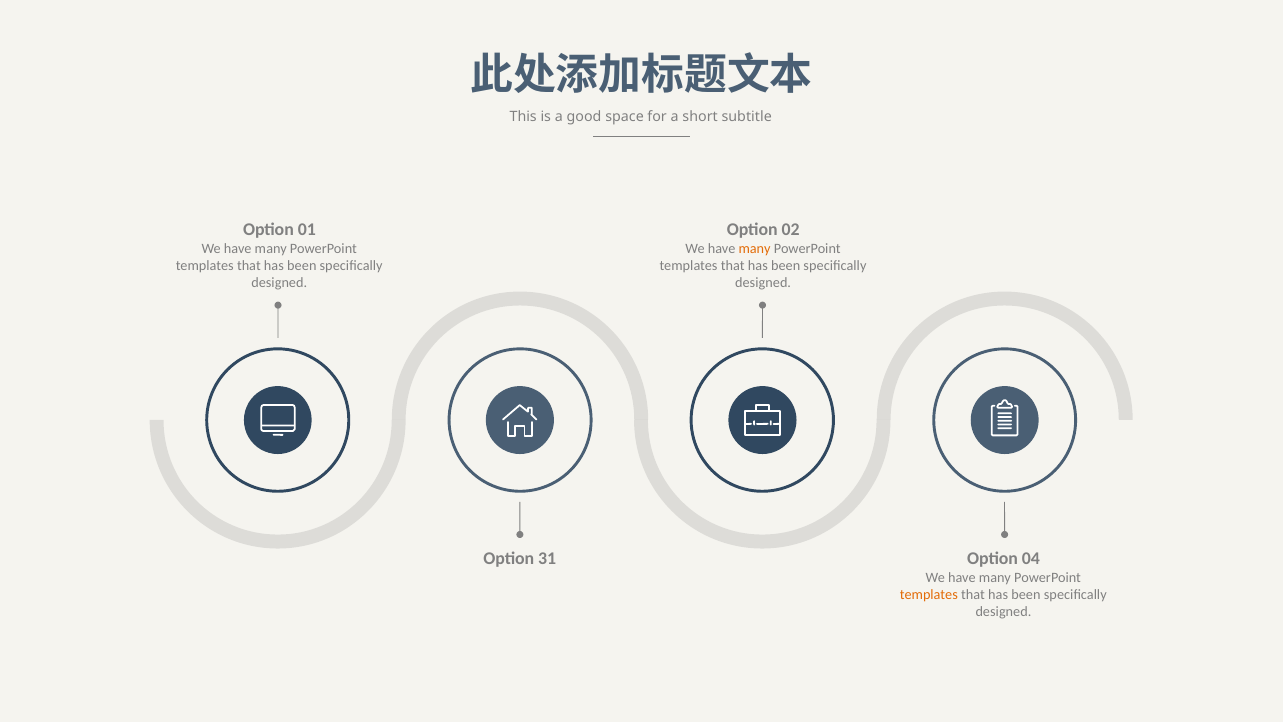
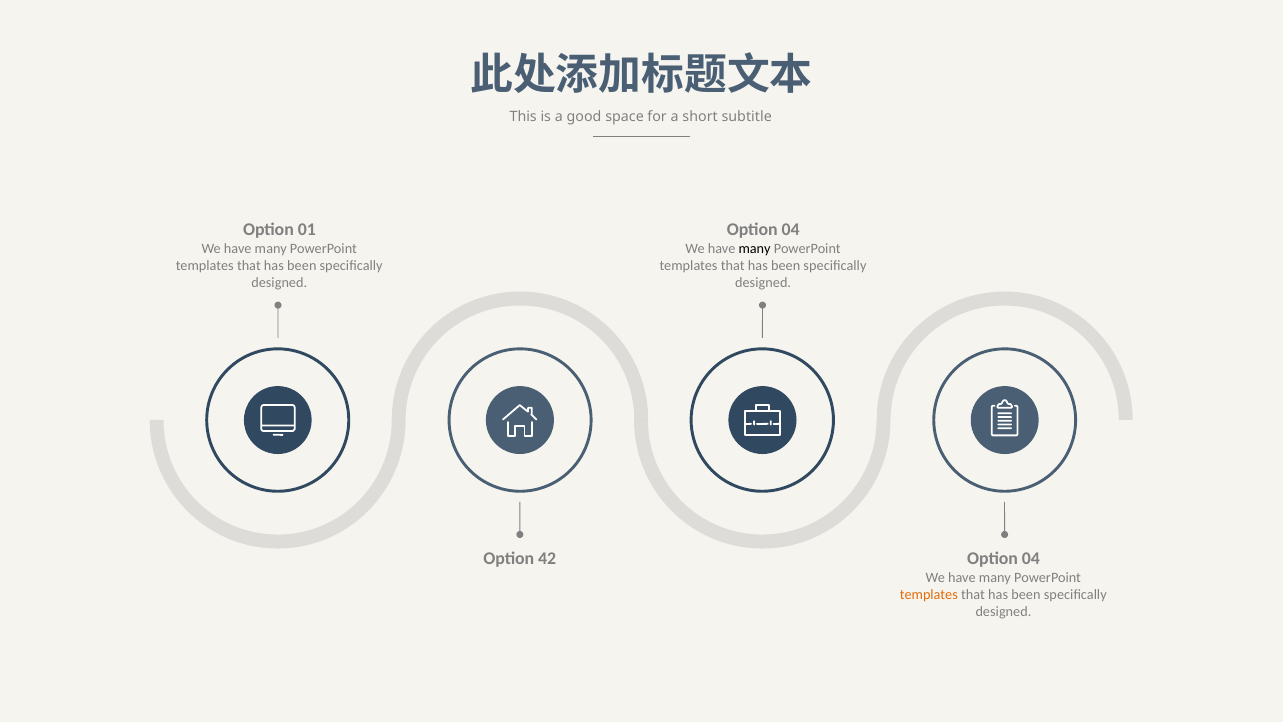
02: 02 -> 04 (791, 230)
many colour: orange -> black (755, 249)
31: 31 -> 42 (547, 558)
